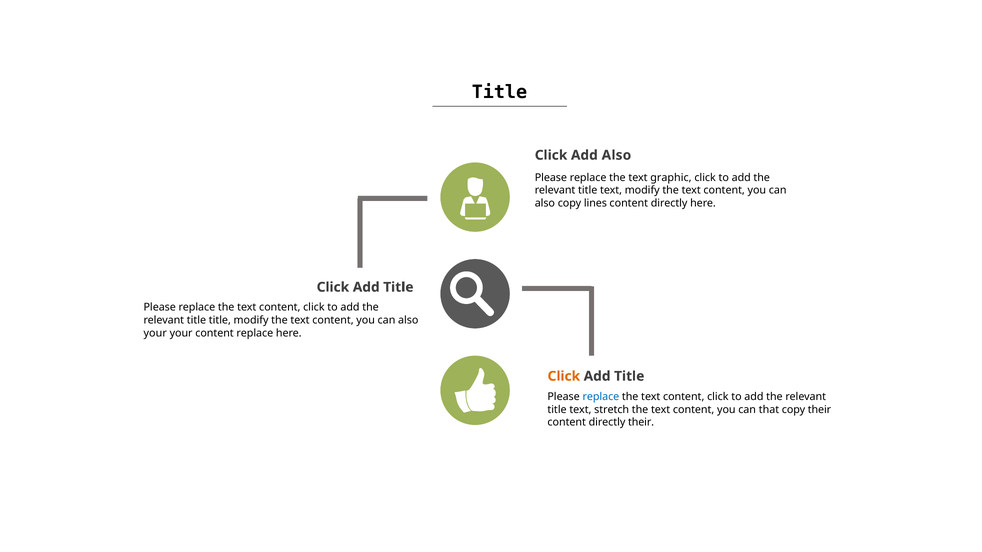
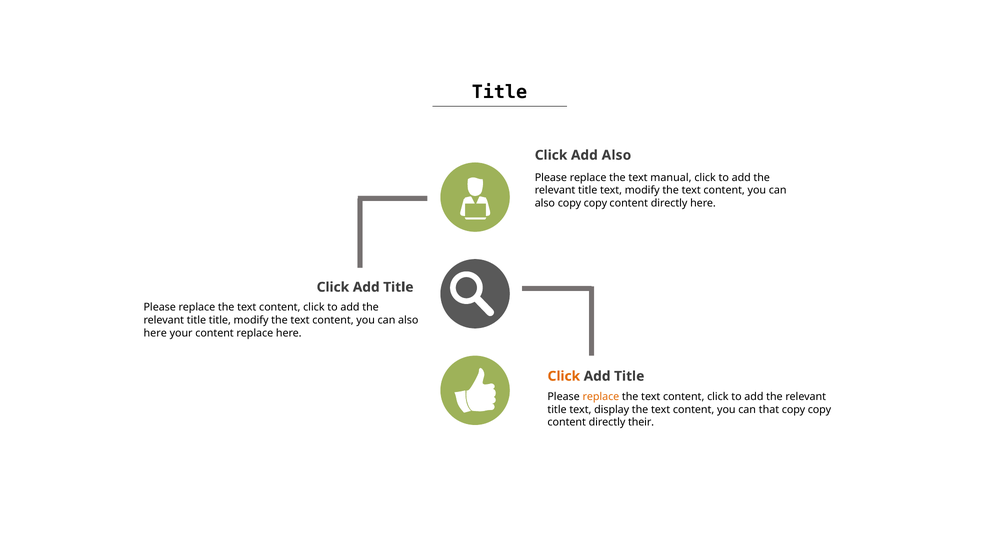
graphic: graphic -> manual (671, 178)
also copy lines: lines -> copy (595, 203)
your: your -> here (155, 333)
replace colour: blue -> orange (601, 397)
stretch: stretch -> display (612, 410)
their: their -> copy (819, 410)
